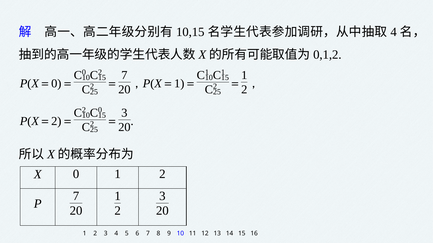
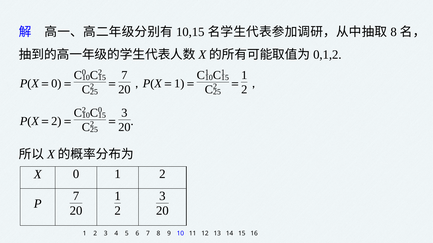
4: 4 -> 8 (394, 32)
